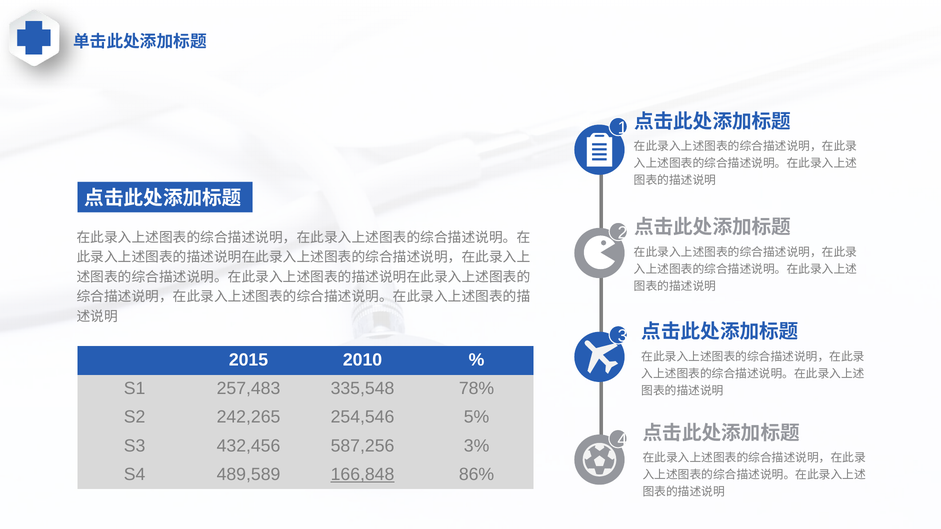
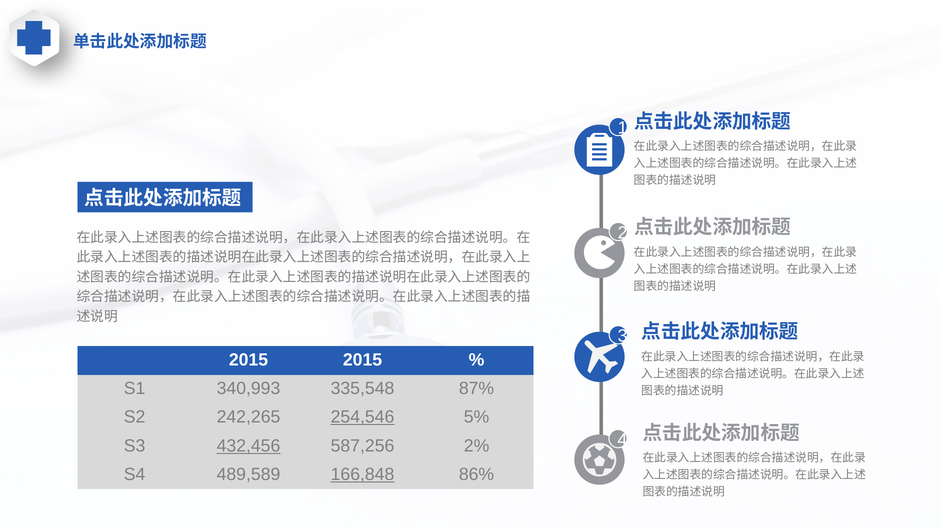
2015 2010: 2010 -> 2015 (363, 360)
257,483: 257,483 -> 340,993 (249, 389)
78%: 78% -> 87% (477, 389)
254,546 underline: none -> present (363, 417)
432,456 underline: none -> present (249, 446)
3%: 3% -> 2% (477, 446)
